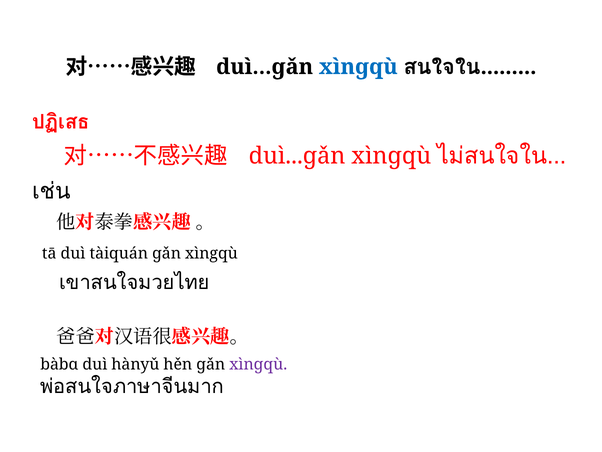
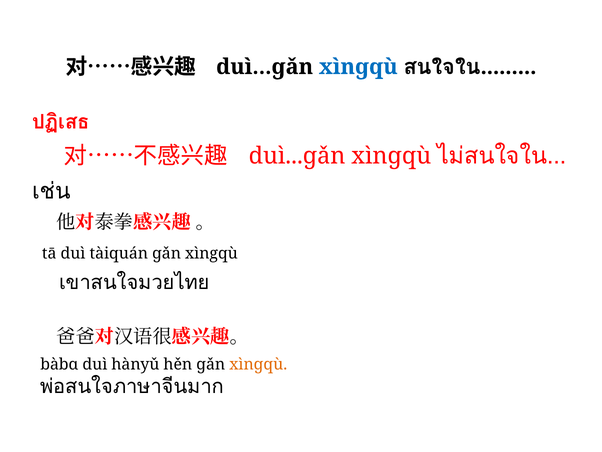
xìnɡqù colour: purple -> orange (258, 364)
